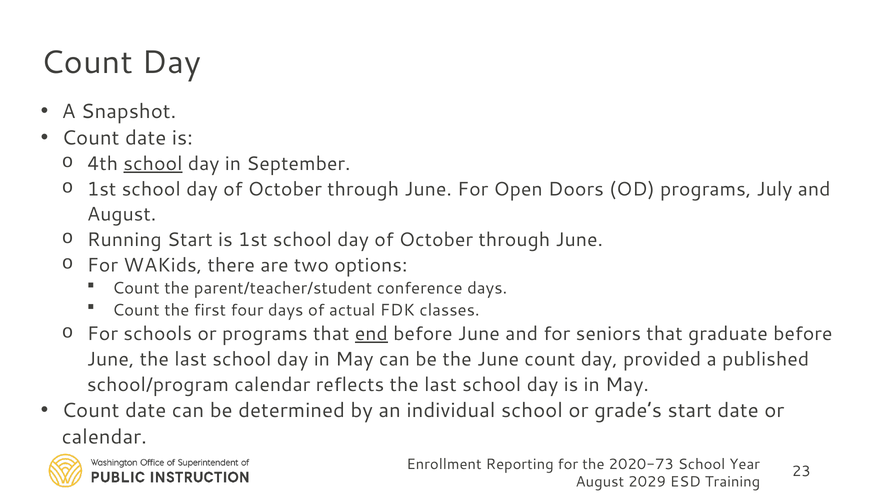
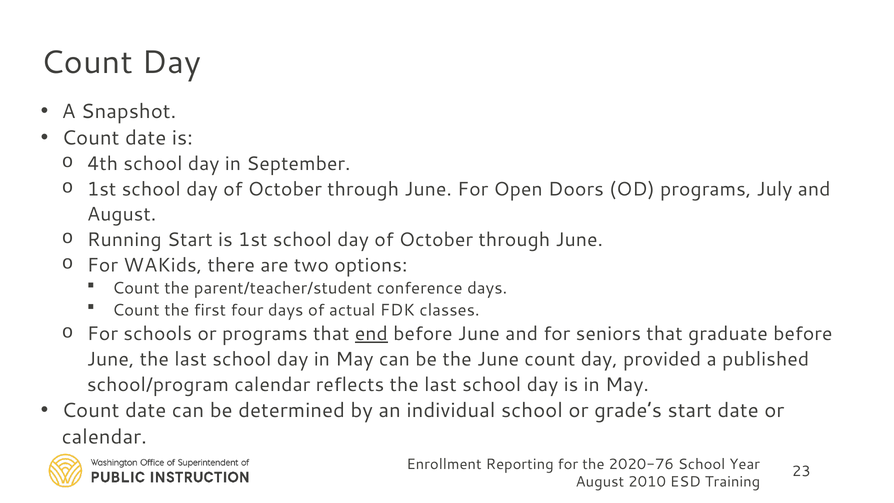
school underline: present -> none (153, 164)
2020-73: 2020-73 -> 2020-76 (641, 464)
2029: 2029 -> 2010 (647, 482)
